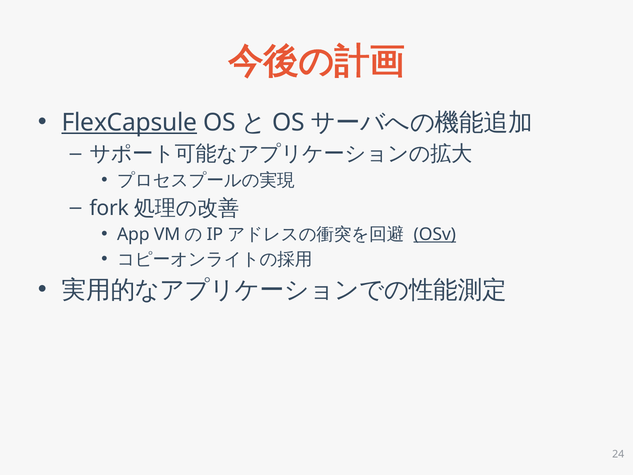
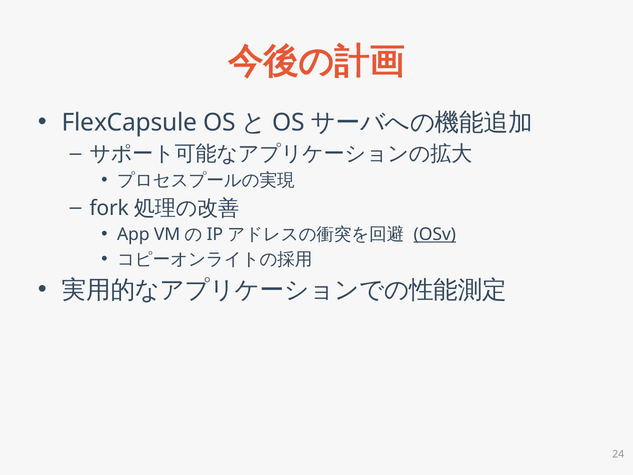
FlexCapsule underline: present -> none (130, 122)
